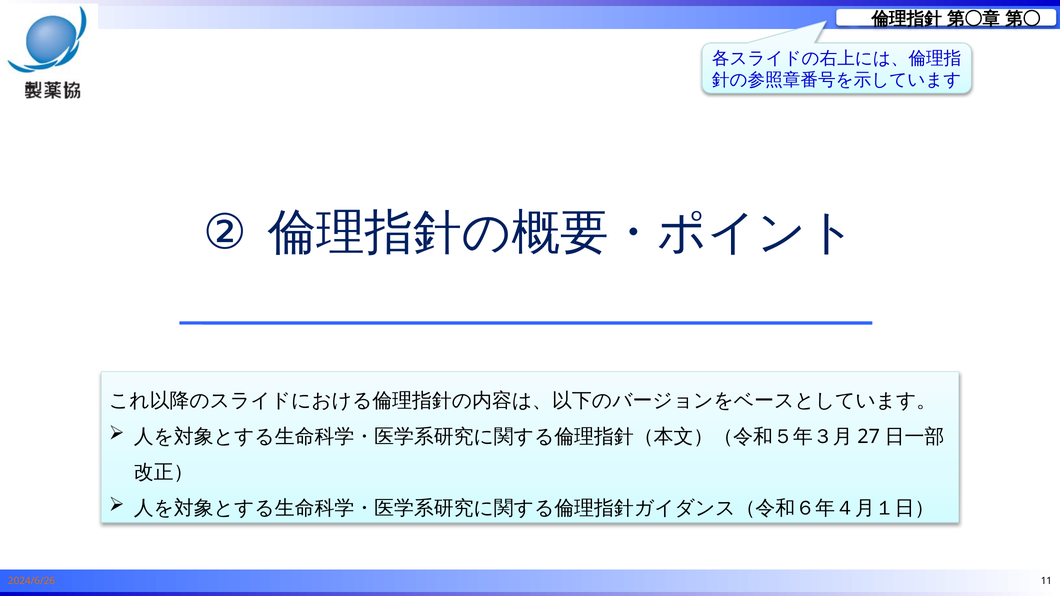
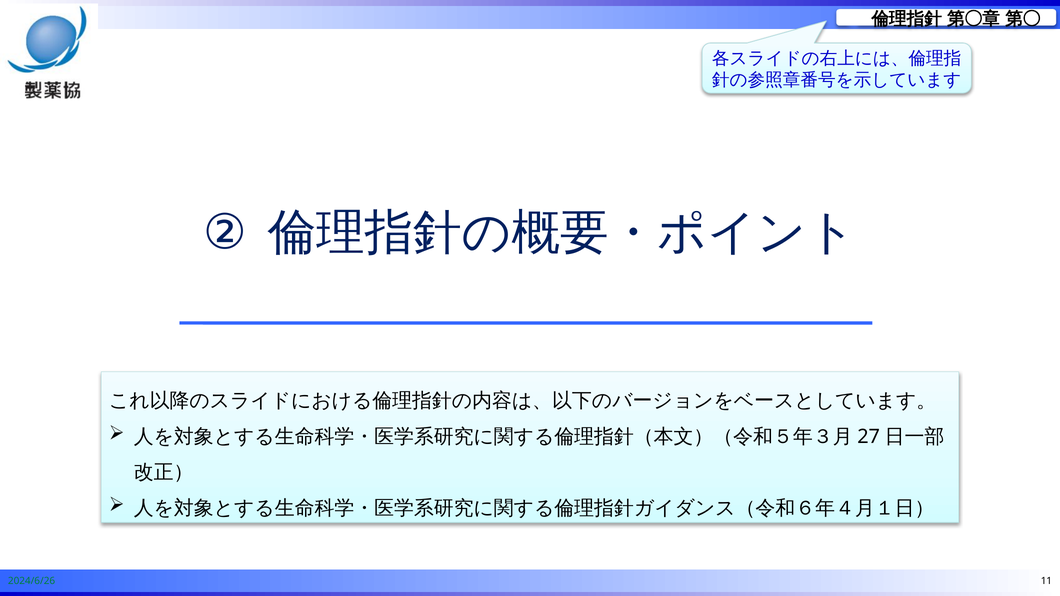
2024/6/26 colour: orange -> green (32, 581)
